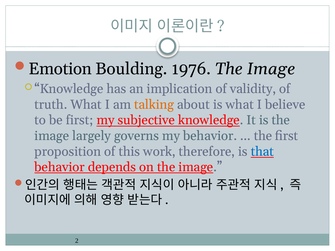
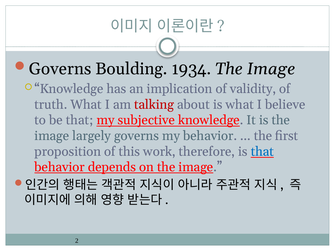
Emotion: Emotion -> Governs (60, 69)
1976: 1976 -> 1934 (191, 69)
talking colour: orange -> red (154, 105)
be first: first -> that (80, 120)
